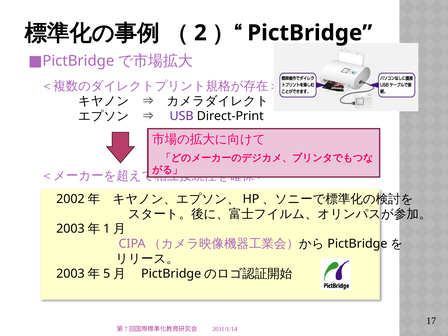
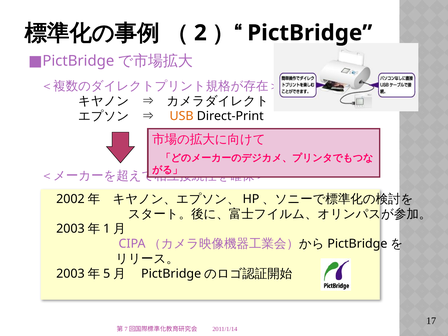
USB colour: purple -> orange (182, 116)
